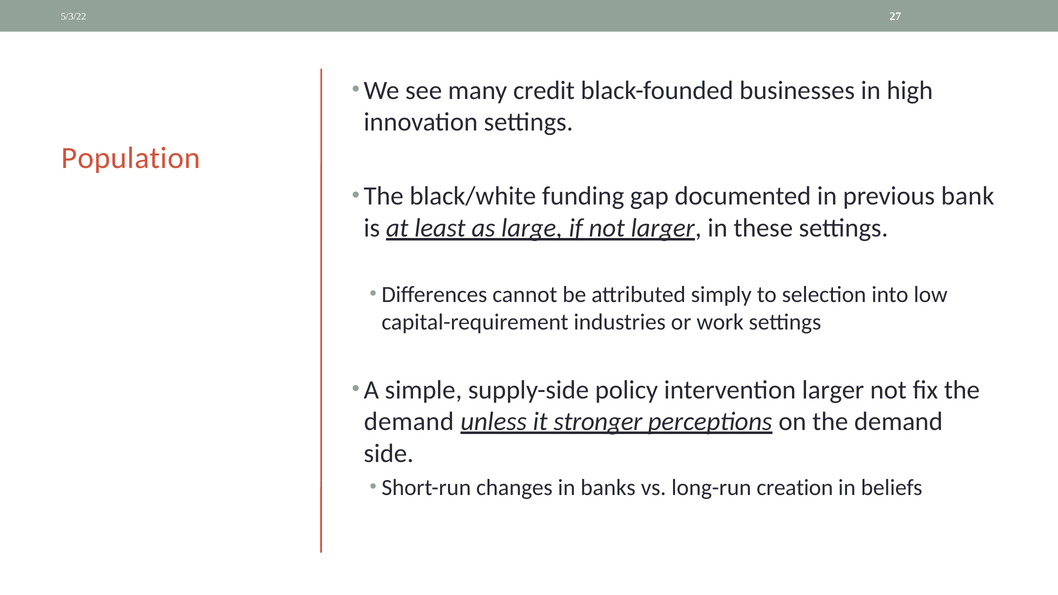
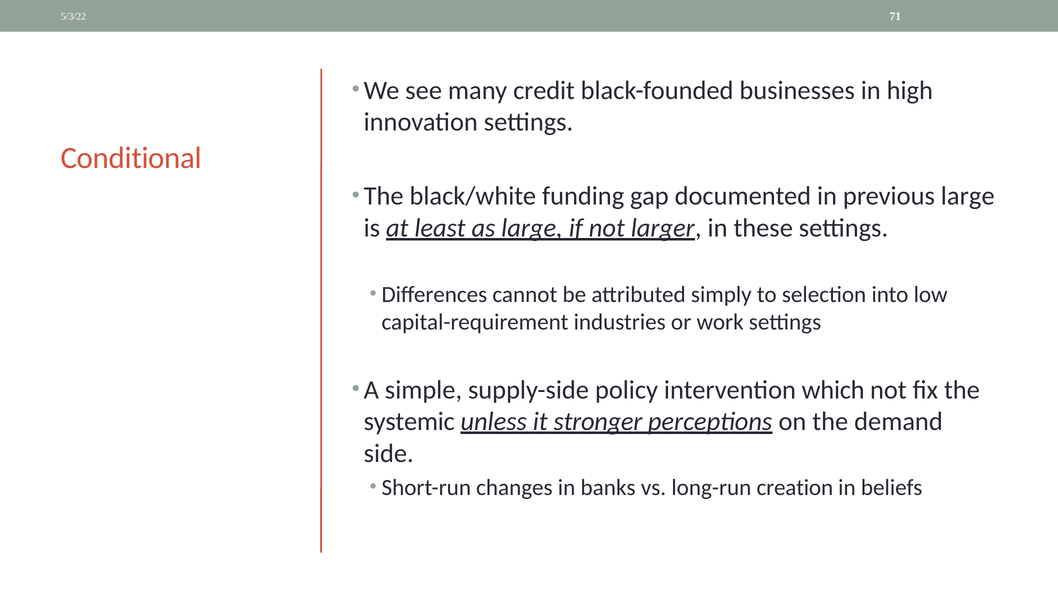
27: 27 -> 71 (895, 17)
Population: Population -> Conditional (131, 158)
previous bank: bank -> large (968, 196)
intervention larger: larger -> which (833, 390)
demand: demand -> systemic (409, 422)
